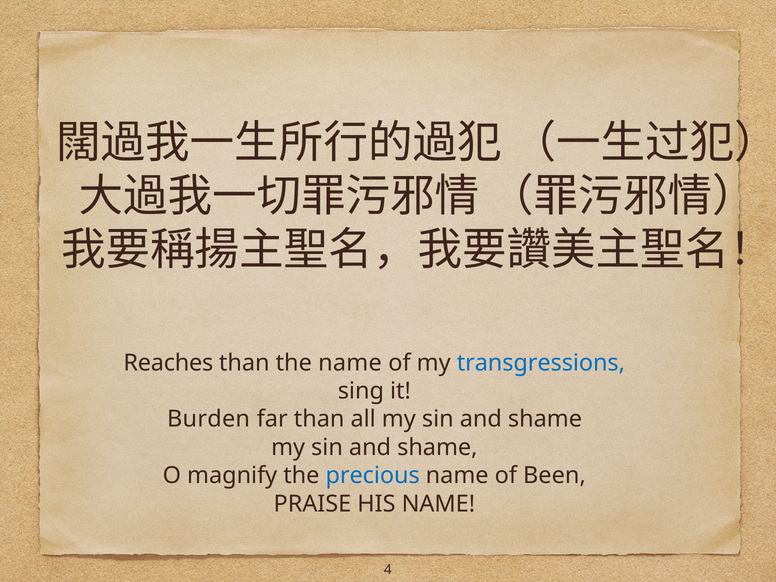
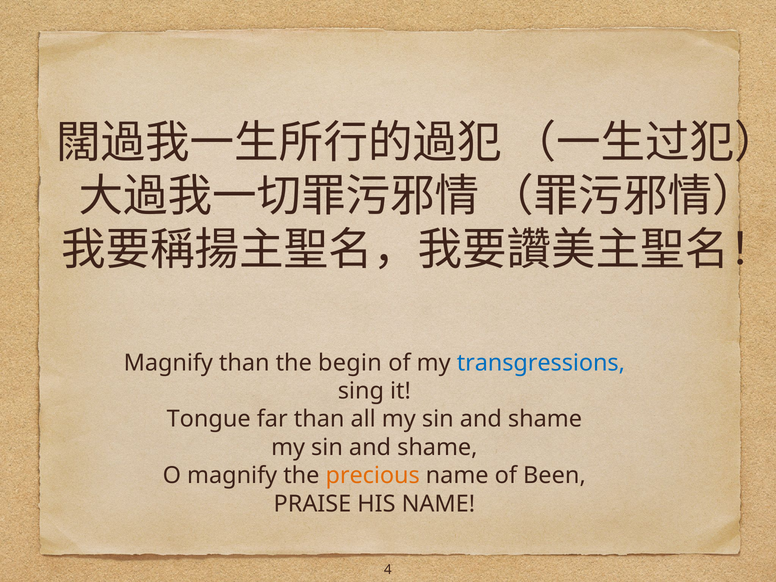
Reaches: Reaches -> Magnify (168, 363)
the name: name -> begin (350, 363)
Burden: Burden -> Tongue (209, 419)
precious colour: blue -> orange (373, 476)
